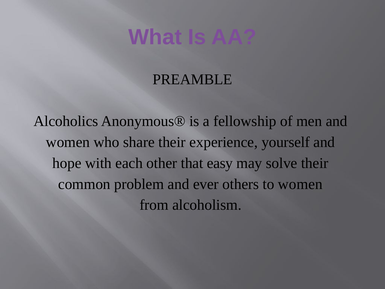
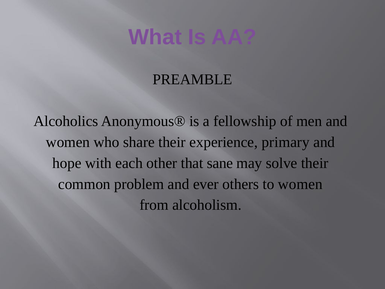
yourself: yourself -> primary (286, 142)
easy: easy -> sane (220, 163)
